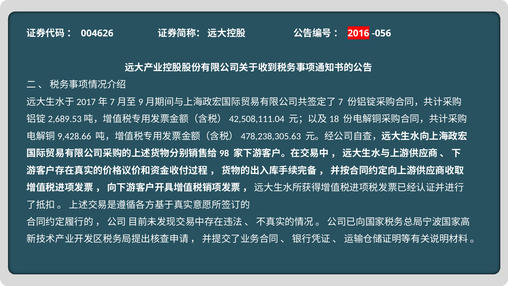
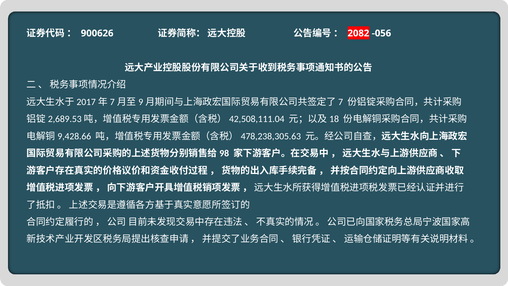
004626: 004626 -> 900626 (97, 33)
2016: 2016 -> 2082 (358, 33)
